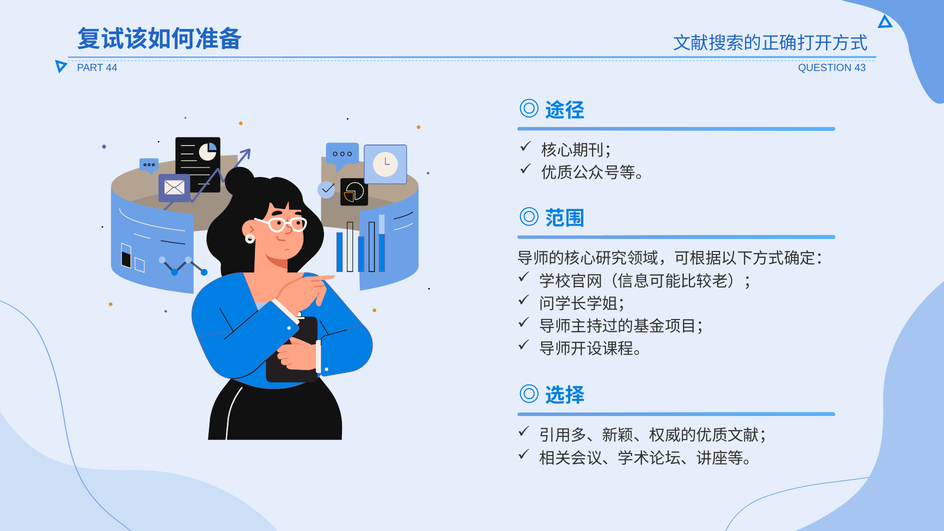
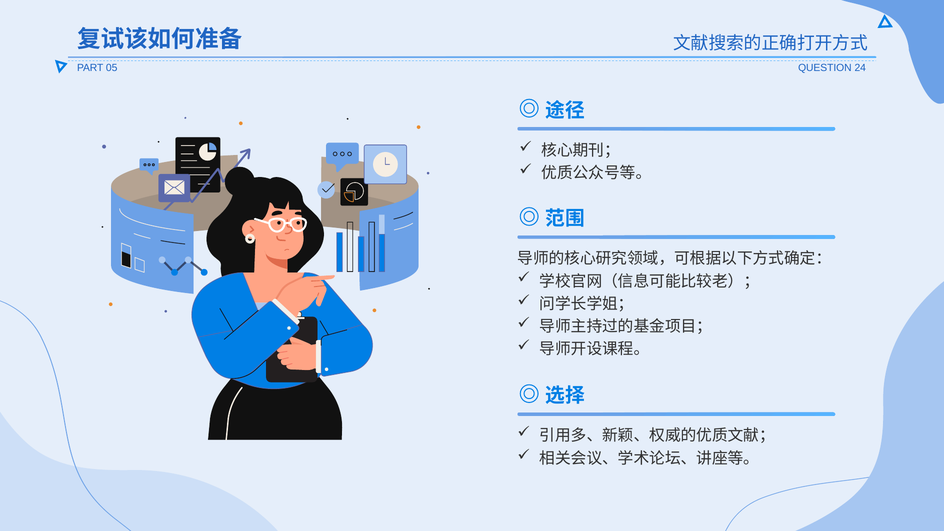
44: 44 -> 05 (112, 68)
43: 43 -> 24 (860, 68)
